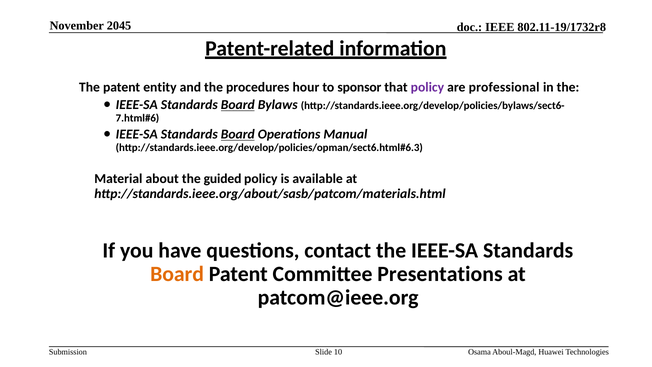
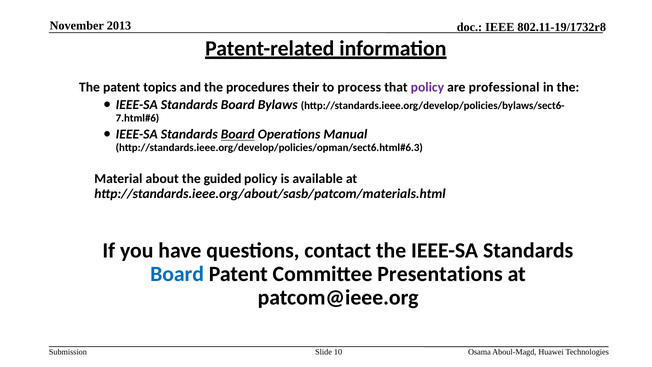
2045: 2045 -> 2013 (119, 26)
entity: entity -> topics (160, 87)
hour: hour -> their (306, 87)
sponsor: sponsor -> process (359, 87)
Board underline: present -> none (238, 105)
Board colour: orange -> blue (177, 274)
